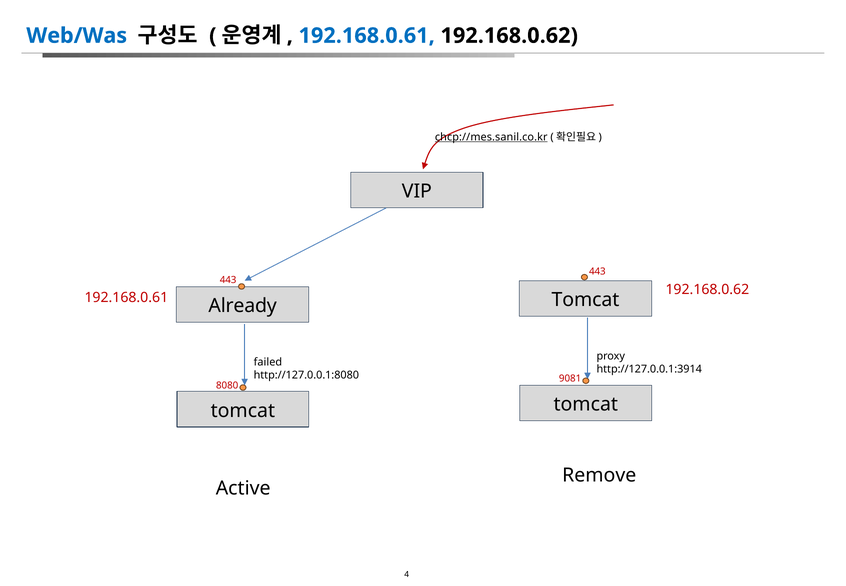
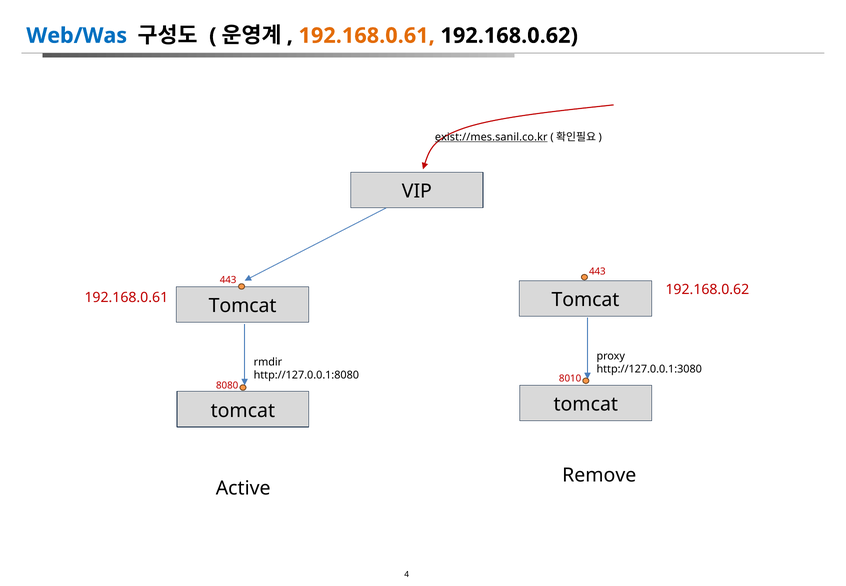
192.168.0.61 colour: blue -> orange (367, 36)
chcp://mes.sanil.co.kr: chcp://mes.sanil.co.kr -> exist://mes.sanil.co.kr (491, 137)
Already: Already -> Tomcat (243, 306)
failed: failed -> rmdir (268, 362)
http://127.0.0.1:3914: http://127.0.0.1:3914 -> http://127.0.0.1:3080 (649, 369)
9081: 9081 -> 8010 (570, 378)
